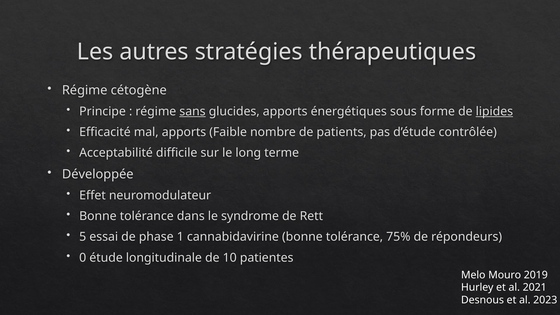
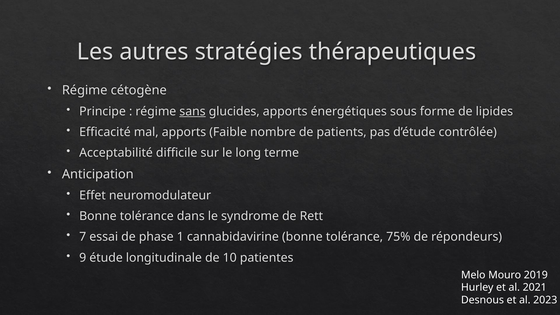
lipides underline: present -> none (494, 111)
Développée: Développée -> Anticipation (98, 174)
5: 5 -> 7 (83, 237)
0: 0 -> 9 (83, 258)
